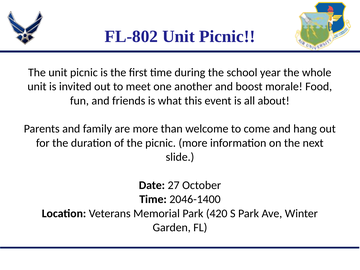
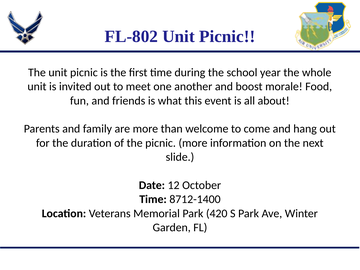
27: 27 -> 12 (174, 185)
2046-1400: 2046-1400 -> 8712-1400 (195, 199)
